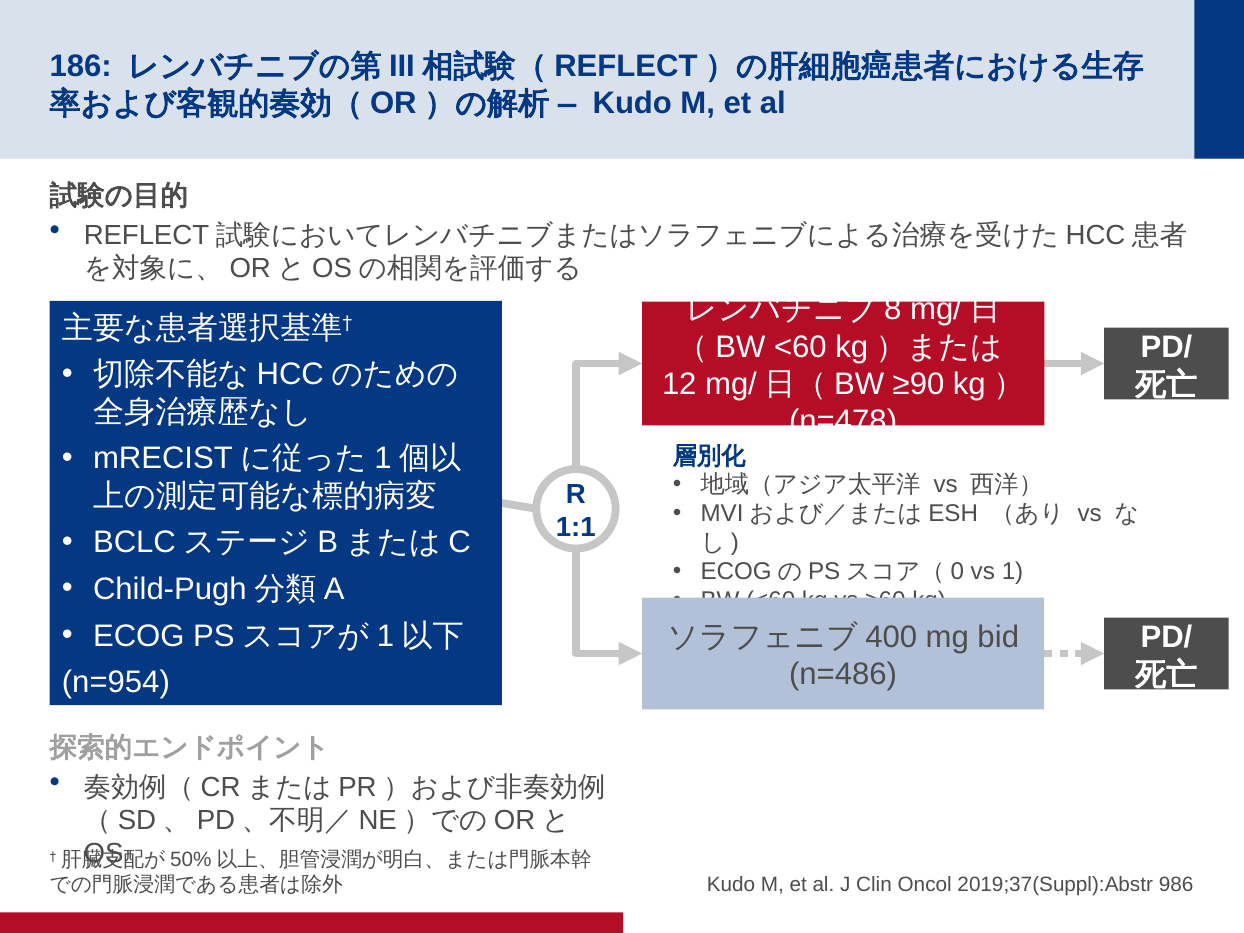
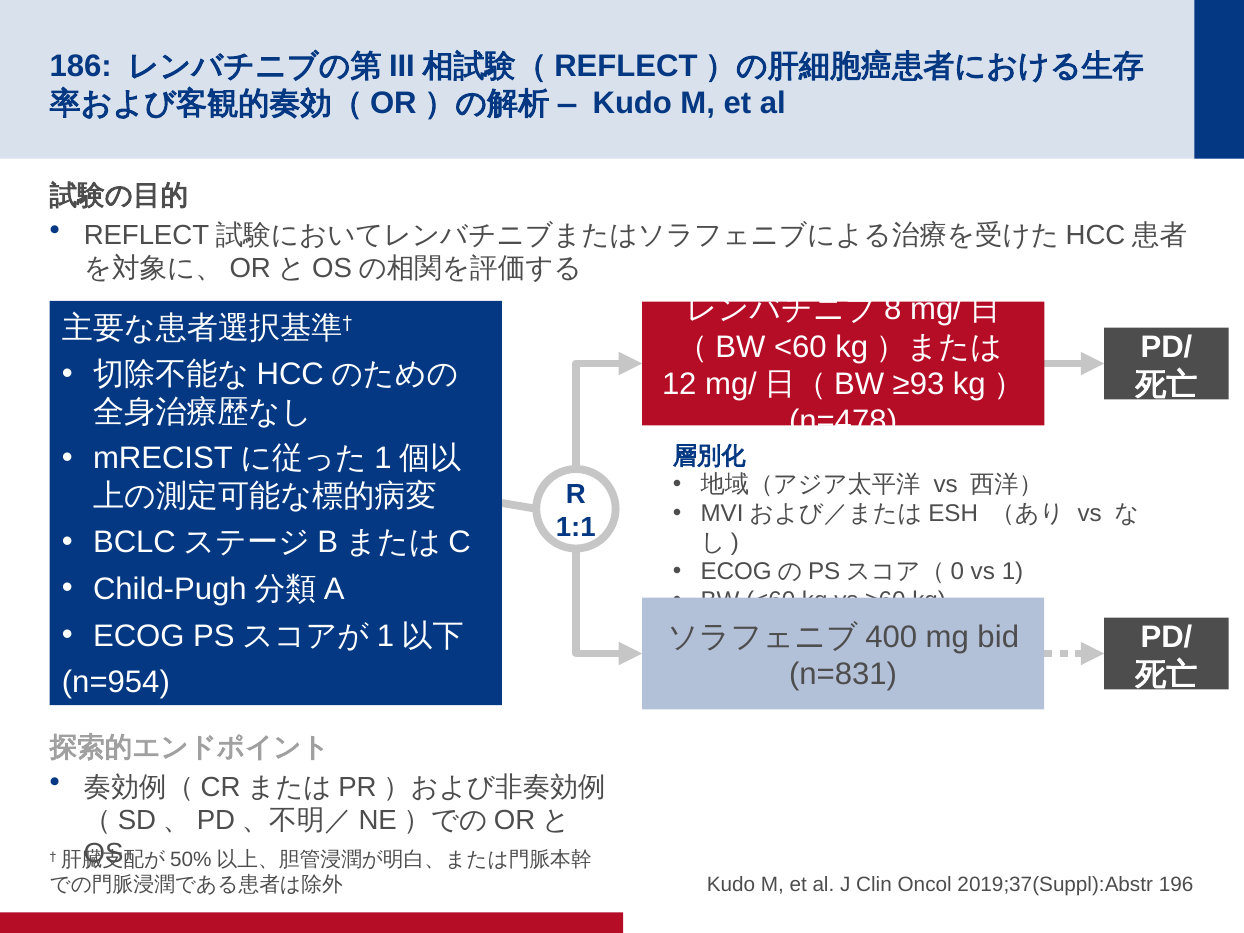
≥90: ≥90 -> ≥93 (919, 384)
n=486: n=486 -> n=831 (843, 674)
986: 986 -> 196 (1176, 885)
